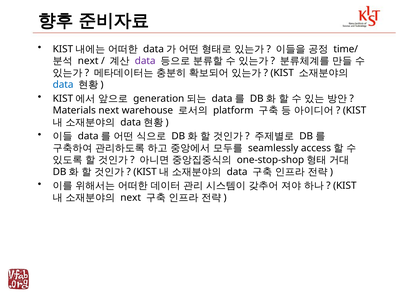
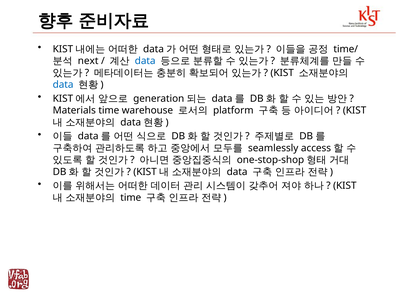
data colour: purple -> blue (145, 61)
Materials next: next -> time (109, 110)
next: next -> time (131, 198)
